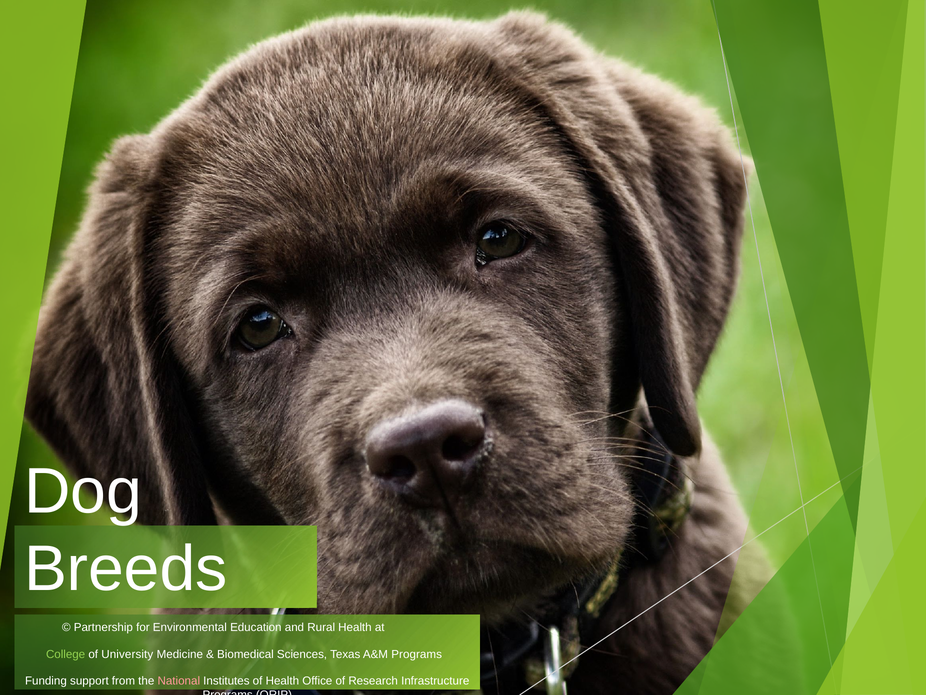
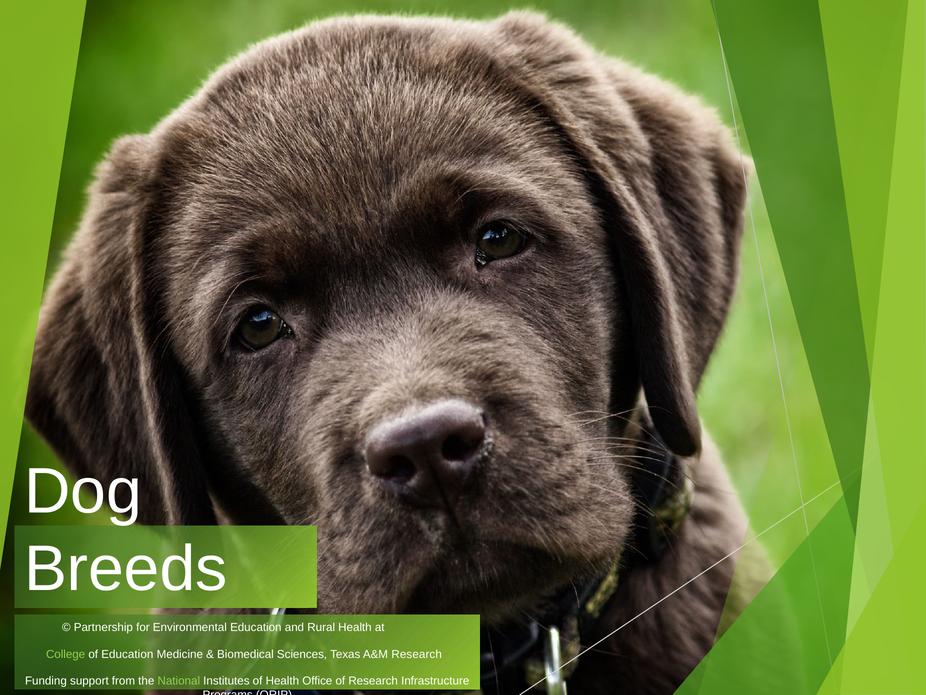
of University: University -> Education (127, 654)
A&M Programs: Programs -> Research (417, 654)
National colour: pink -> light green (179, 681)
